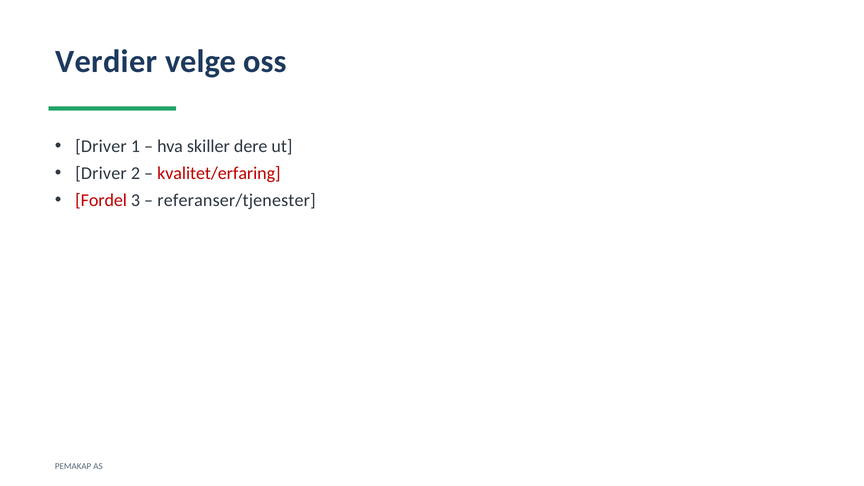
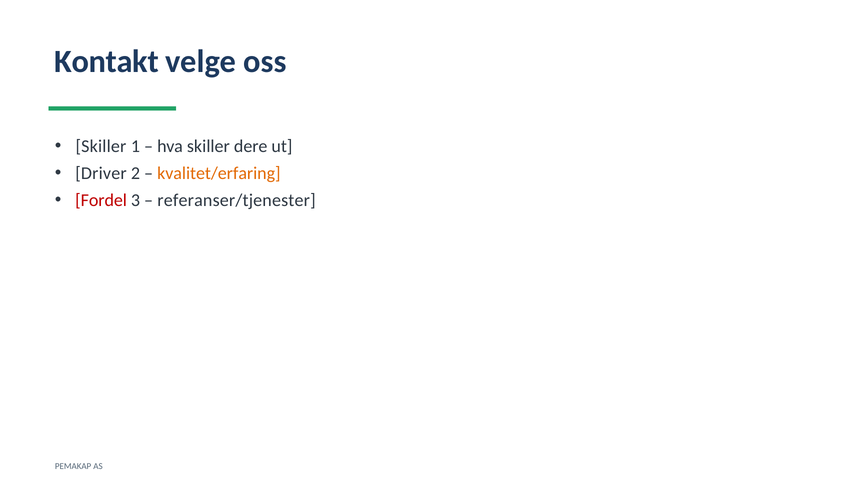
Verdier: Verdier -> Kontakt (107, 62)
Driver: Driver -> Skiller (101, 146)
kvalitet/erfaring colour: red -> orange (219, 173)
